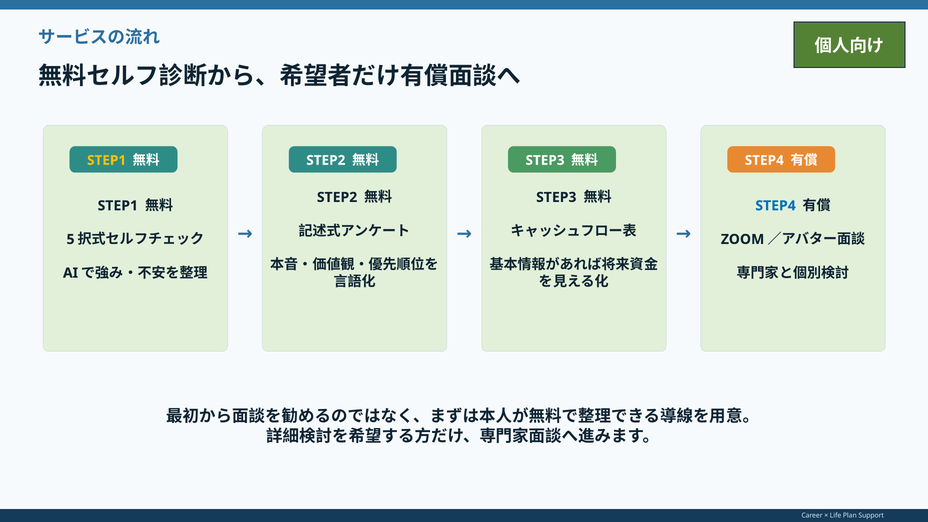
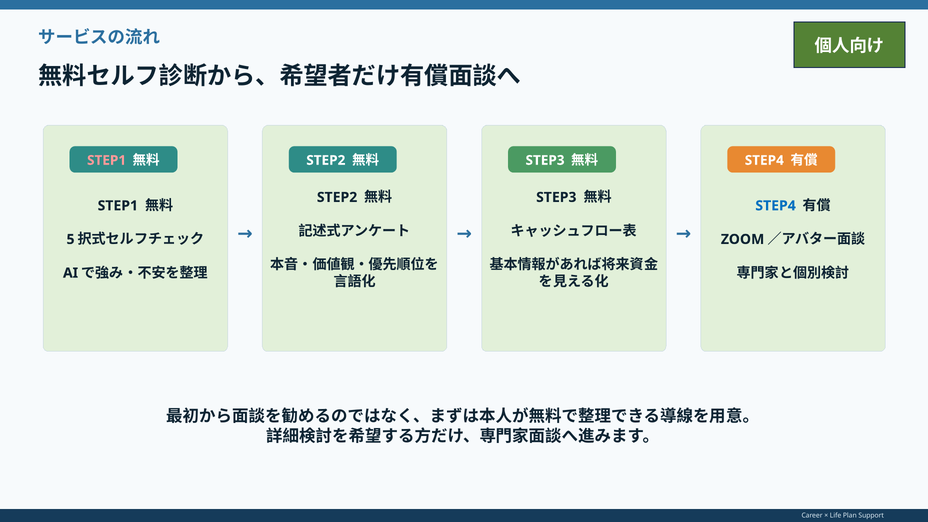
STEP1 colour: yellow -> pink (107, 160)
